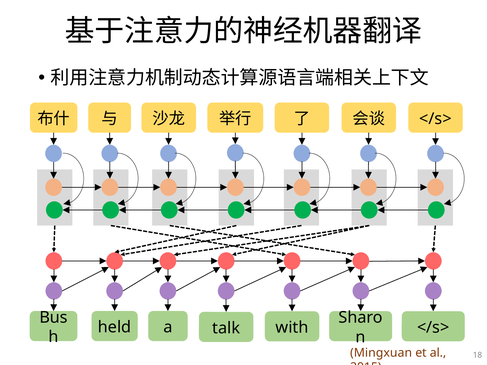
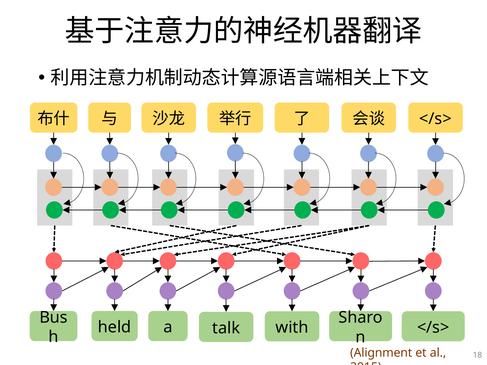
Mingxuan: Mingxuan -> Alignment (381, 353)
